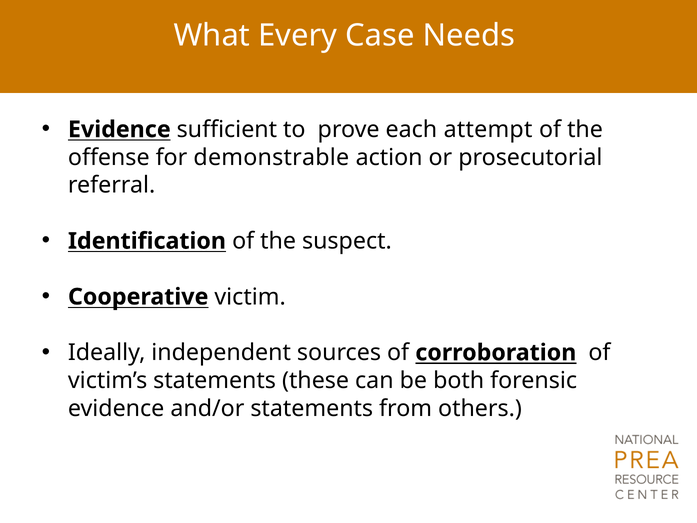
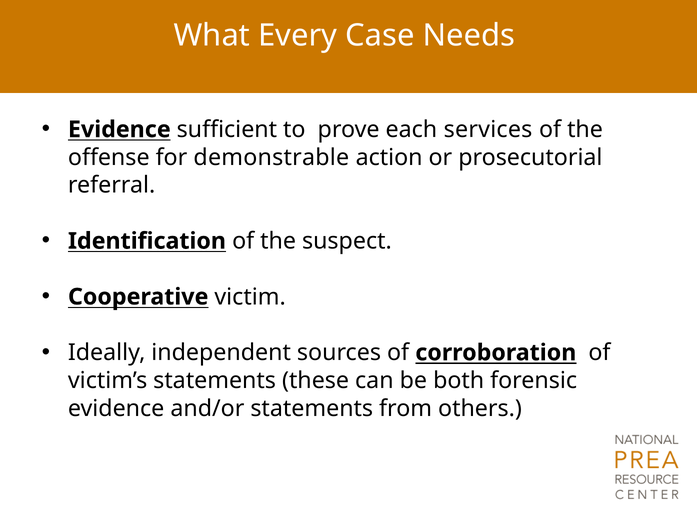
attempt: attempt -> services (488, 129)
